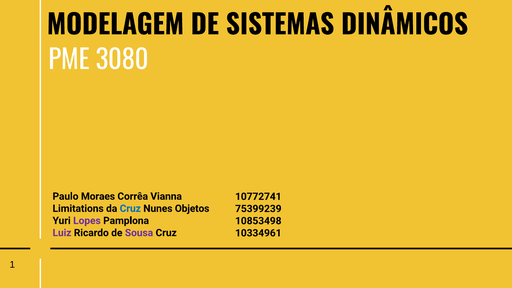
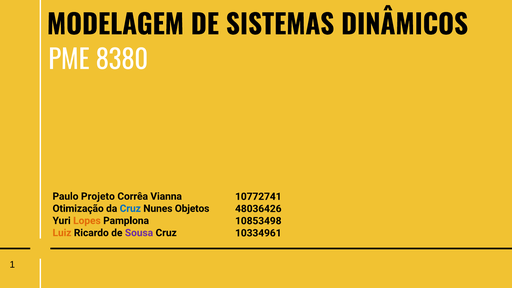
3080: 3080 -> 8380 (122, 60)
Moraes: Moraes -> Projeto (98, 196)
Limitations: Limitations -> Otimização (78, 209)
75399239: 75399239 -> 48036426 (258, 209)
Lopes colour: purple -> orange (87, 221)
Luiz colour: purple -> orange (62, 233)
